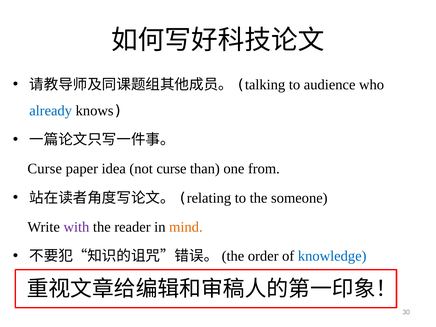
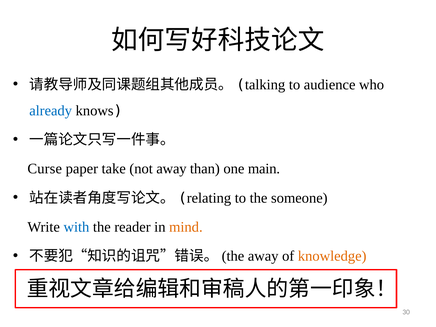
idea: idea -> take (114, 169)
not curse: curse -> away (171, 169)
from: from -> main (264, 169)
with colour: purple -> blue (76, 227)
order: order -> away (263, 256)
knowledge colour: blue -> orange (332, 256)
